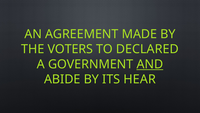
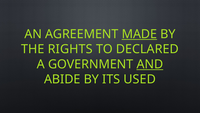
MADE underline: none -> present (139, 34)
VOTERS: VOTERS -> RIGHTS (70, 49)
HEAR: HEAR -> USED (140, 79)
